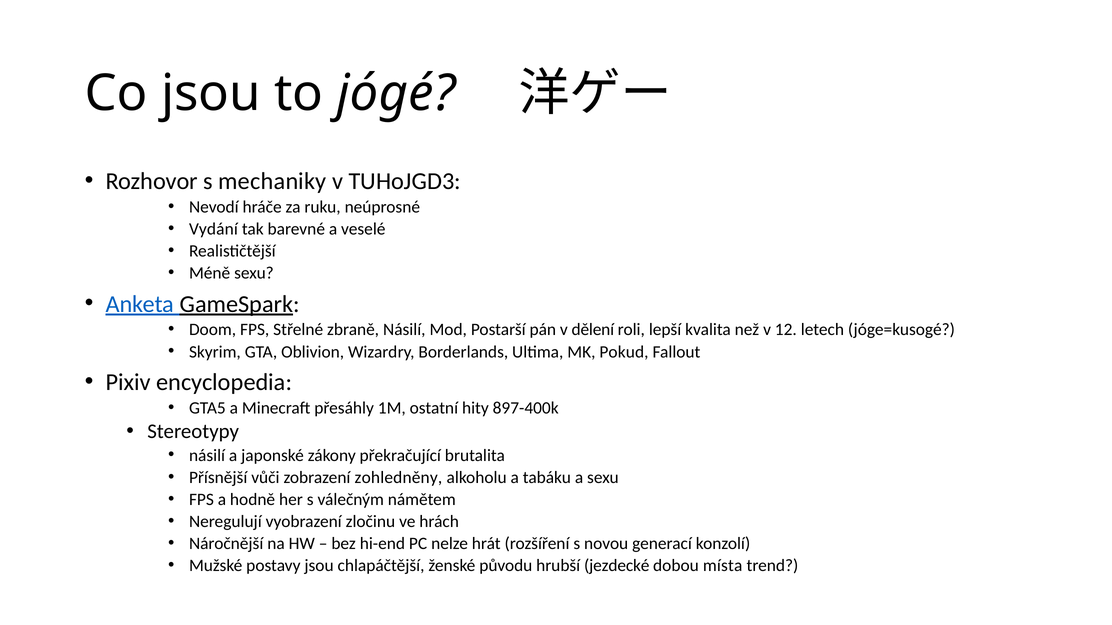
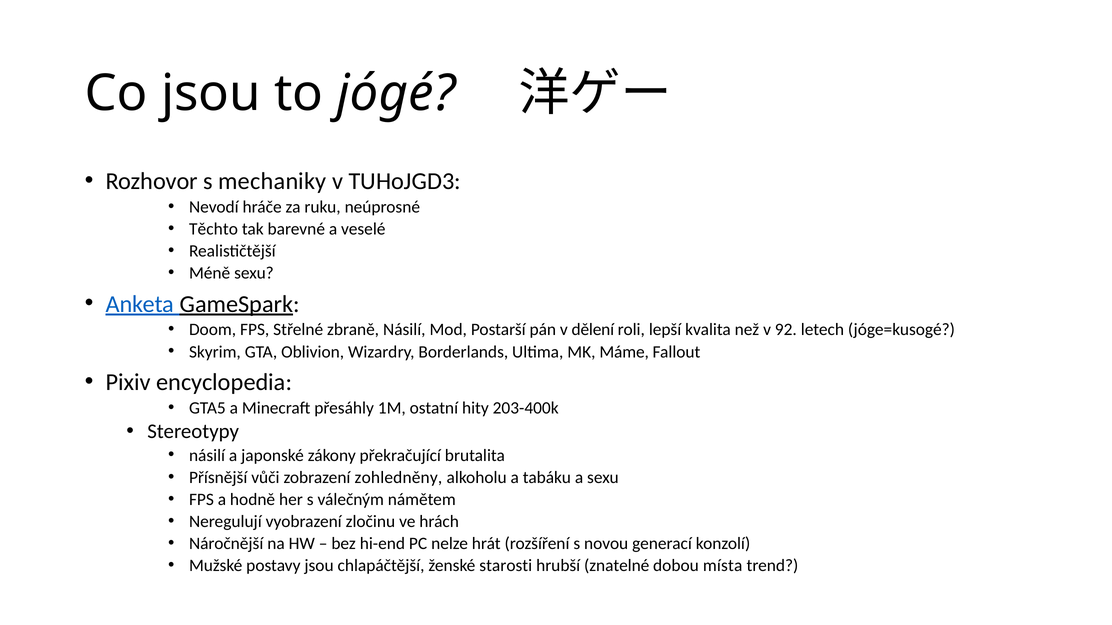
Vydání: Vydání -> Těchto (213, 229)
12: 12 -> 92 (786, 330)
Pokud: Pokud -> Máme (624, 352)
897-400k: 897-400k -> 203-400k (526, 408)
původu: původu -> starosti (506, 566)
jezdecké: jezdecké -> znatelné (617, 566)
